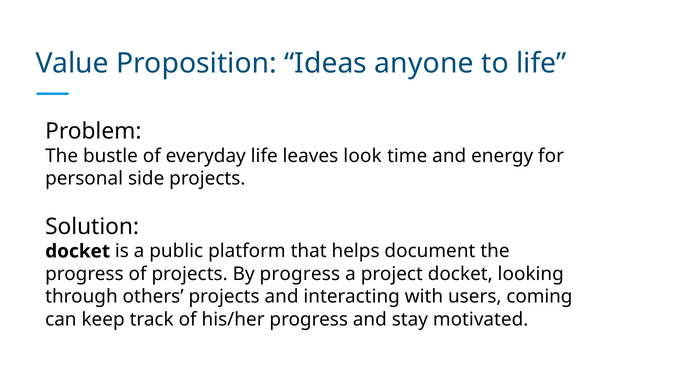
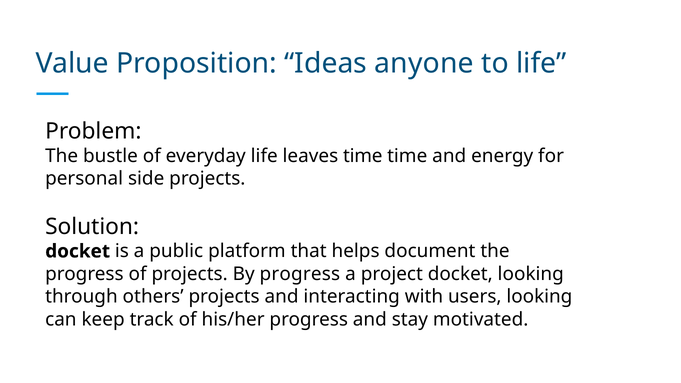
leaves look: look -> time (363, 156)
users coming: coming -> looking (539, 297)
